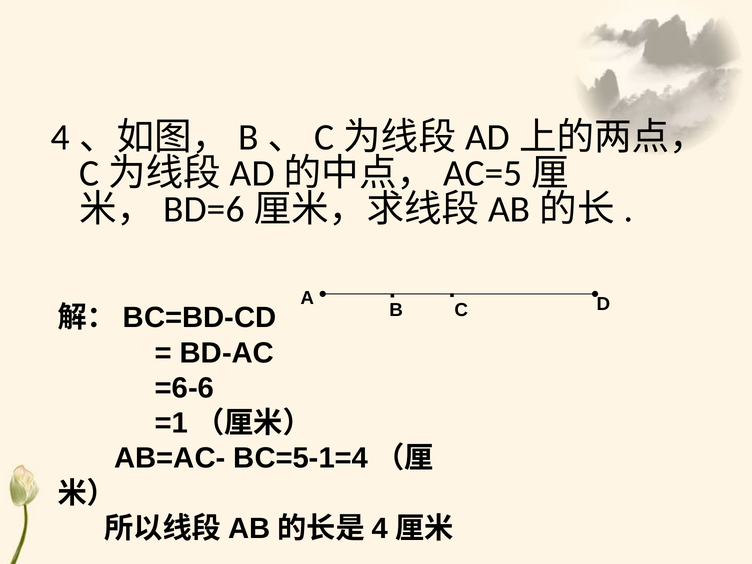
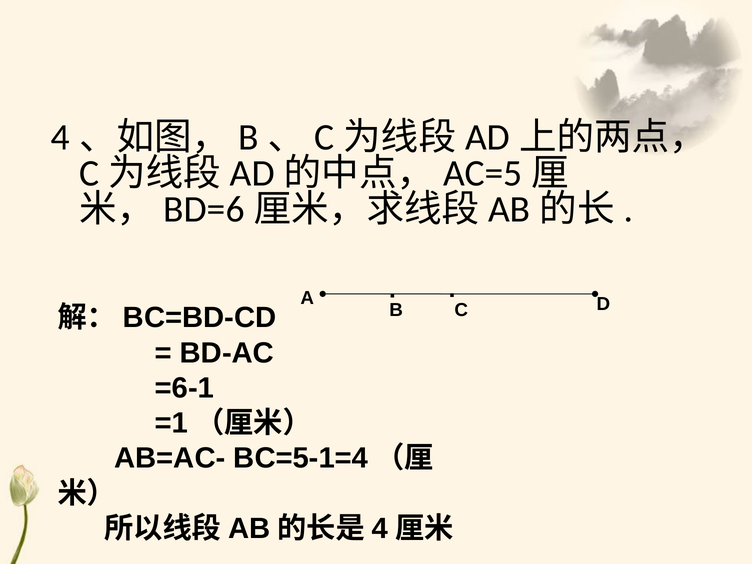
=6-6: =6-6 -> =6-1 (184, 388)
